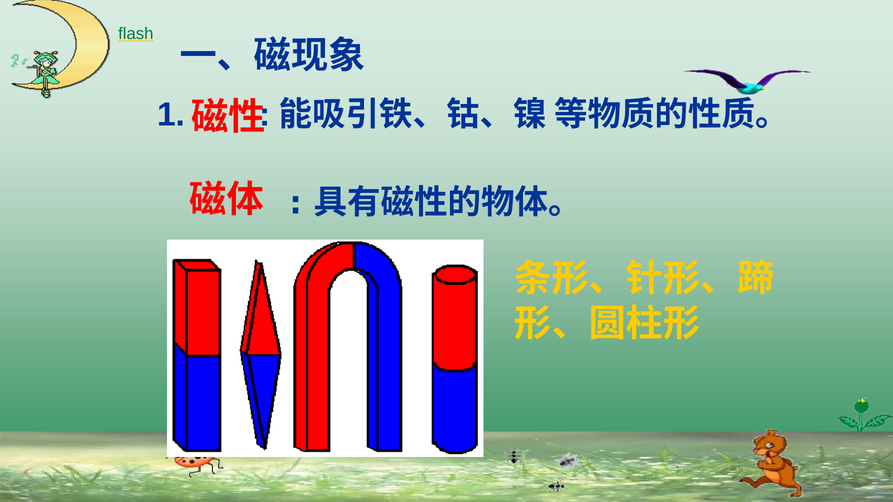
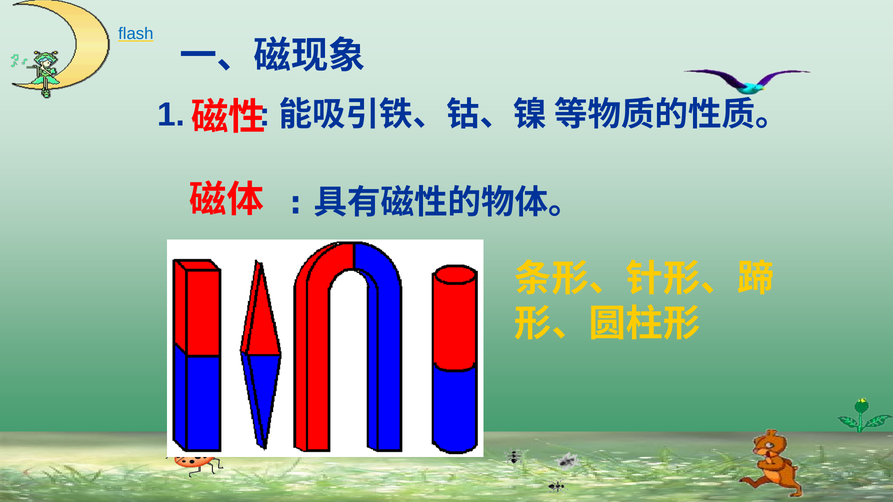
flash colour: green -> blue (136, 34)
